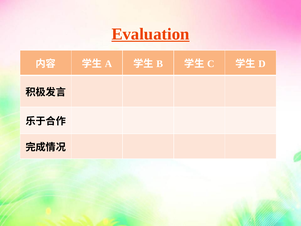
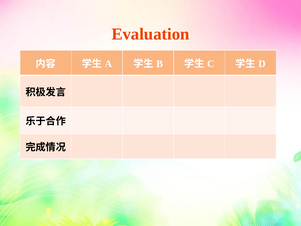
Evaluation underline: present -> none (150, 34)
